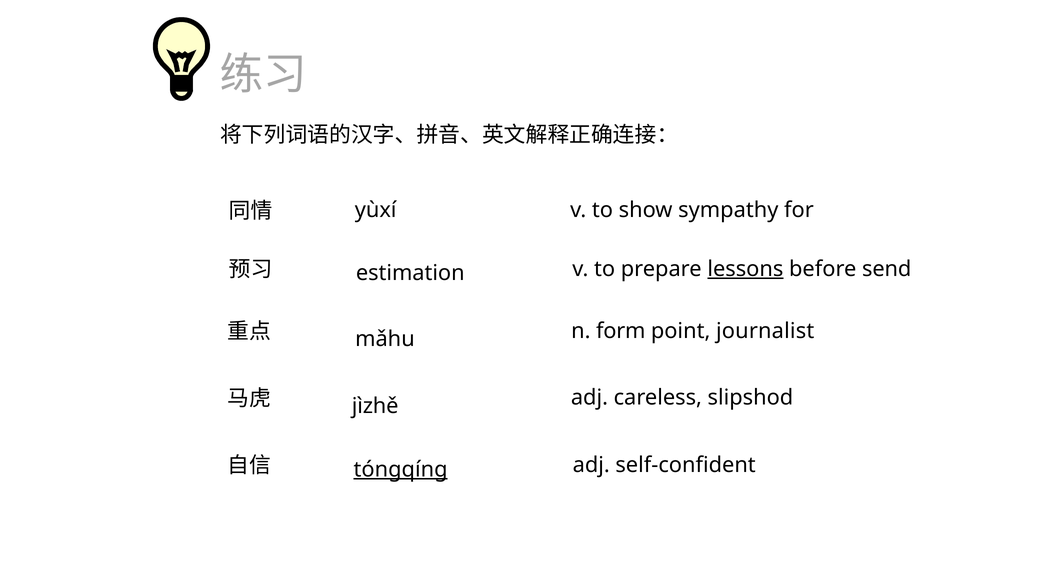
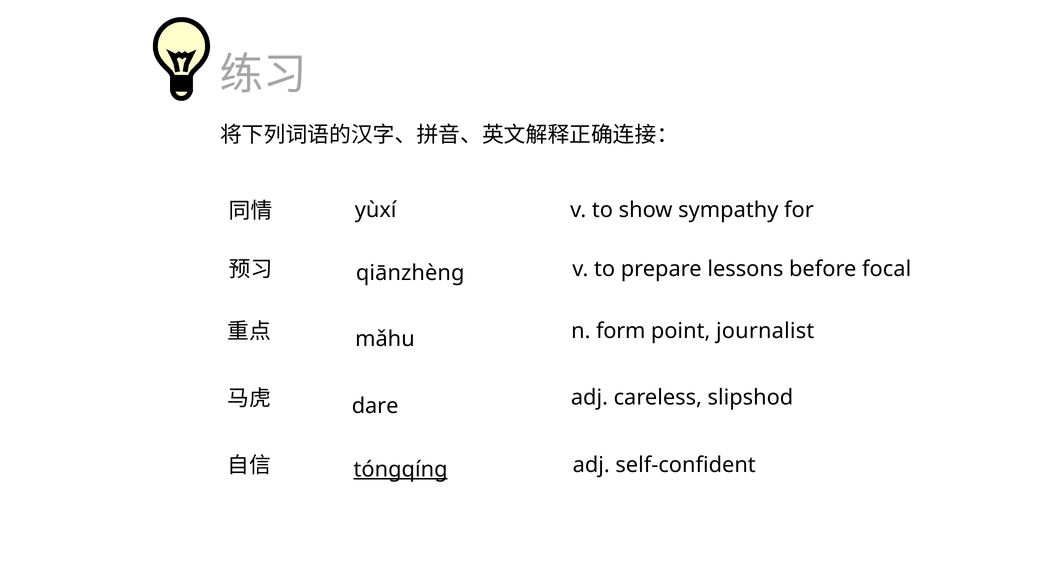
lessons underline: present -> none (745, 269)
send: send -> focal (887, 269)
estimation: estimation -> qiānzhèng (410, 273)
jìzhě: jìzhě -> dare (375, 406)
